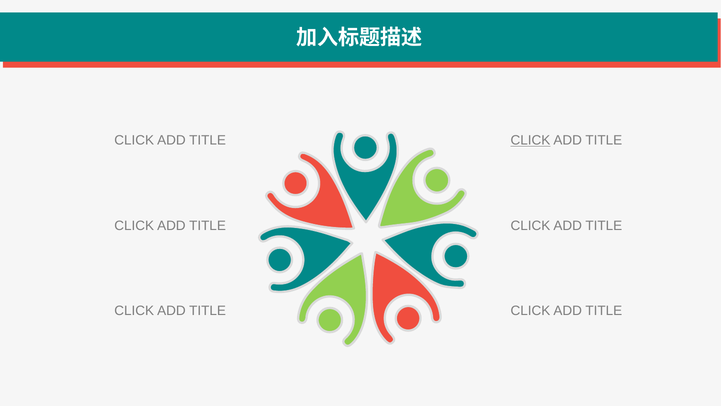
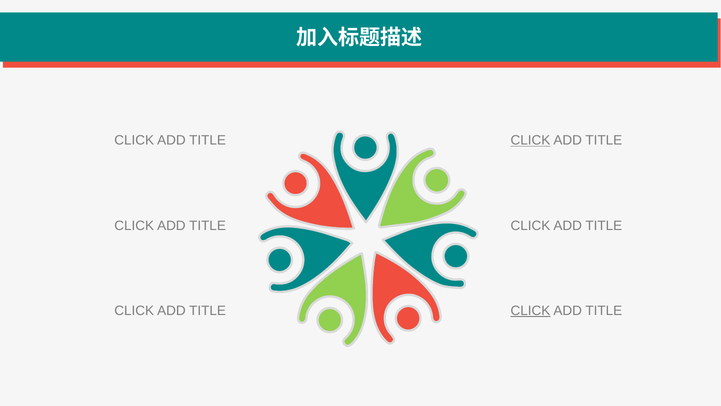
CLICK underline: none -> present (530, 310)
